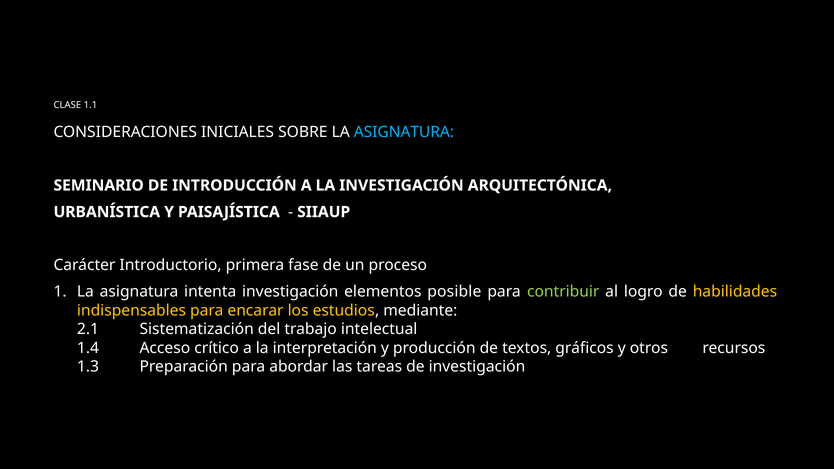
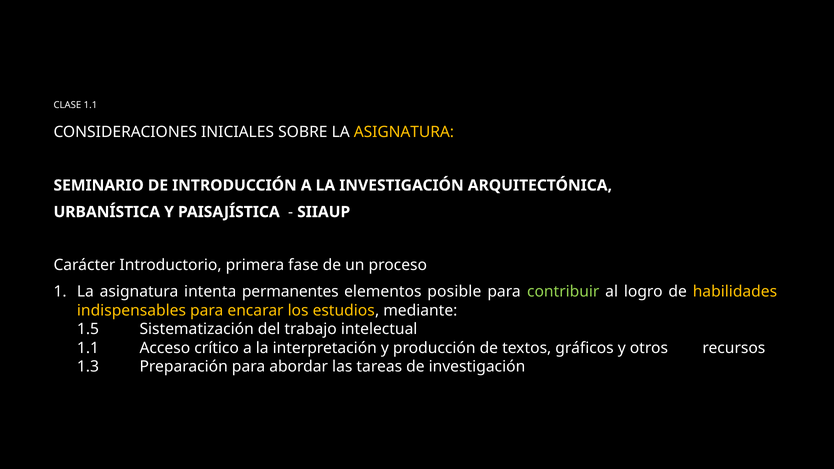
ASIGNATURA colour: light blue -> yellow (404, 132)
intenta investigación: investigación -> permanentes (290, 292)
2.1: 2.1 -> 1.5 (88, 329)
1.4: 1.4 -> 1.1 (88, 348)
